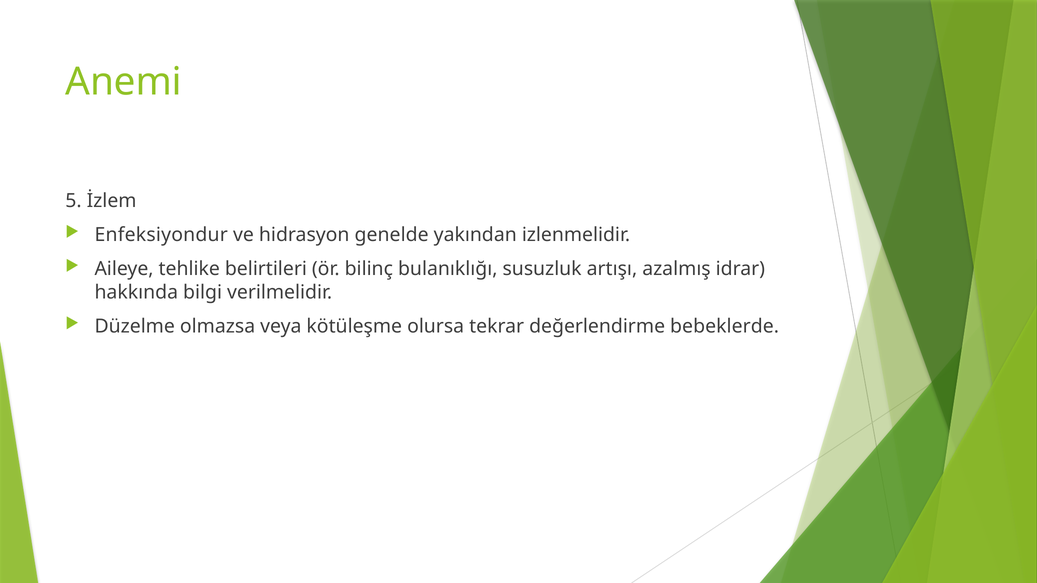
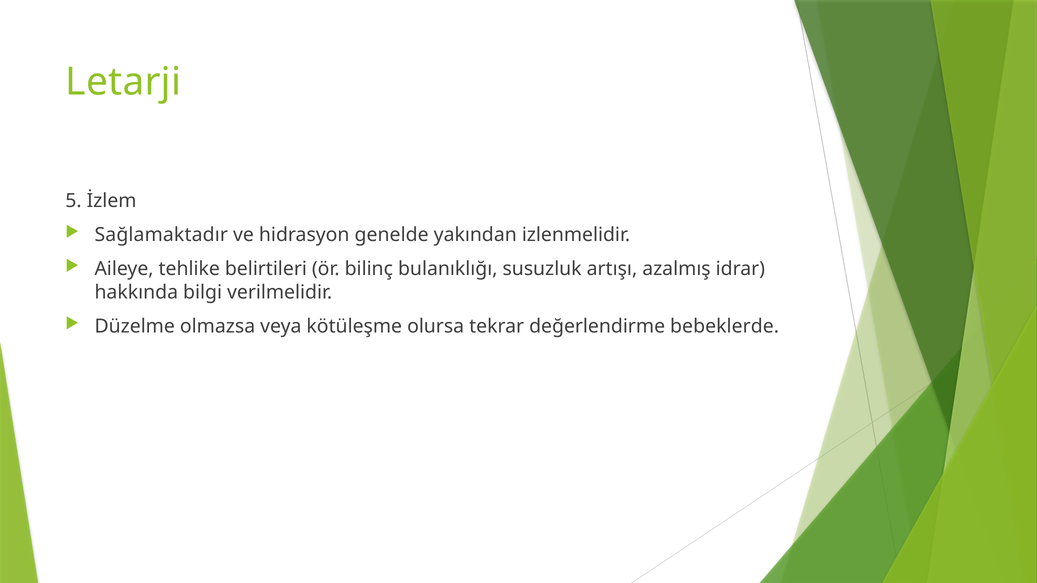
Anemi: Anemi -> Letarji (123, 82)
Enfeksiyondur: Enfeksiyondur -> Sağlamaktadır (161, 235)
